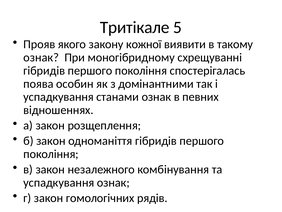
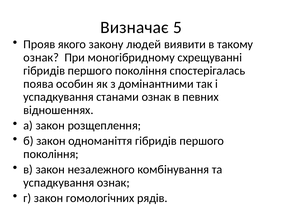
Тритікале: Тритікале -> Визначає (135, 27)
кожної: кожної -> людей (144, 44)
